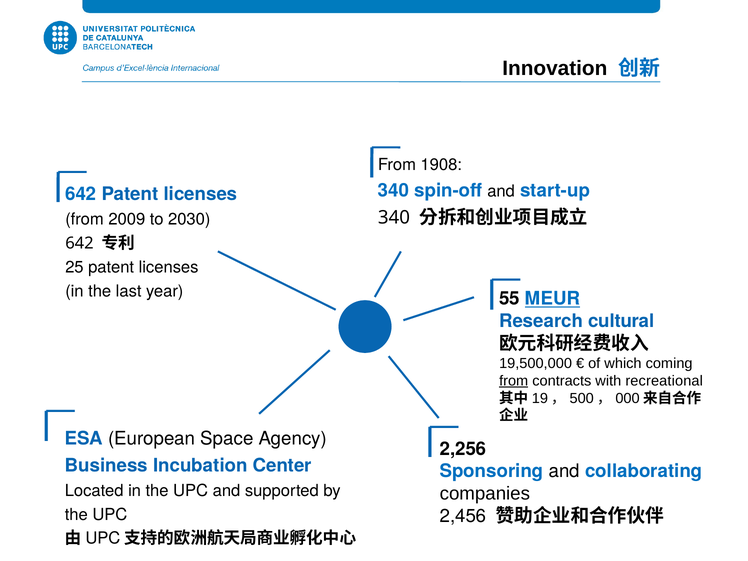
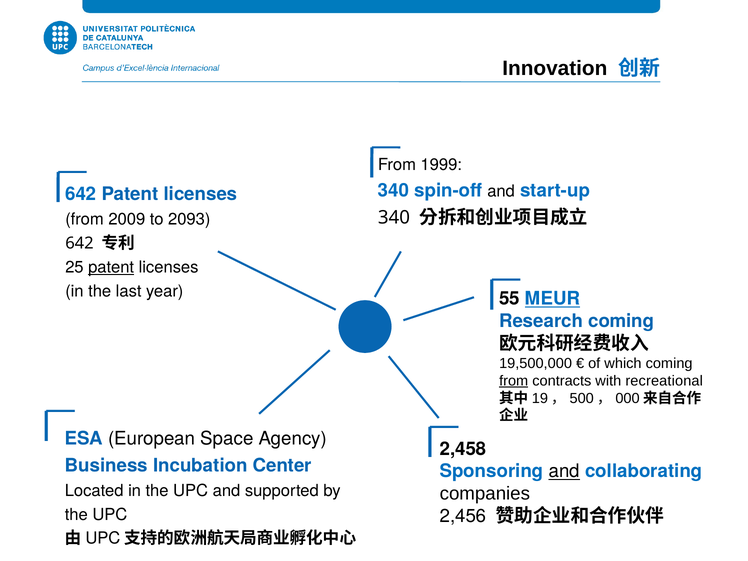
1908: 1908 -> 1999 (441, 165)
2030: 2030 -> 2093 (189, 219)
patent underline: none -> present (111, 267)
Research cultural: cultural -> coming (621, 321)
2,256: 2,256 -> 2,458 (463, 449)
and underline: none -> present (564, 471)
